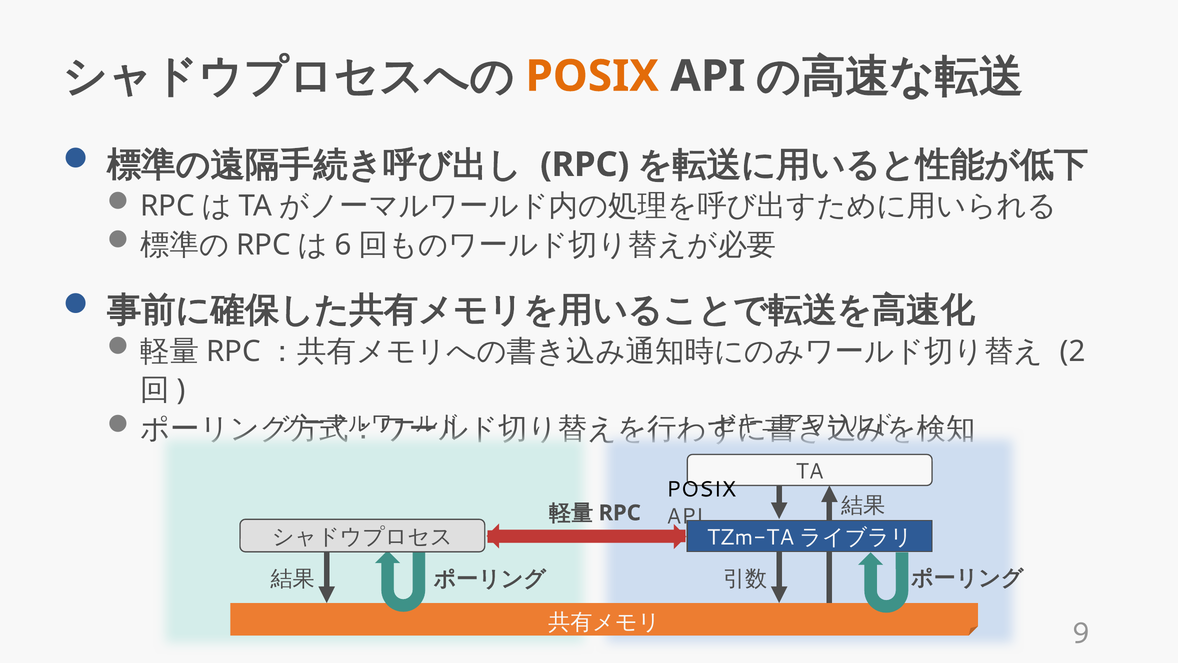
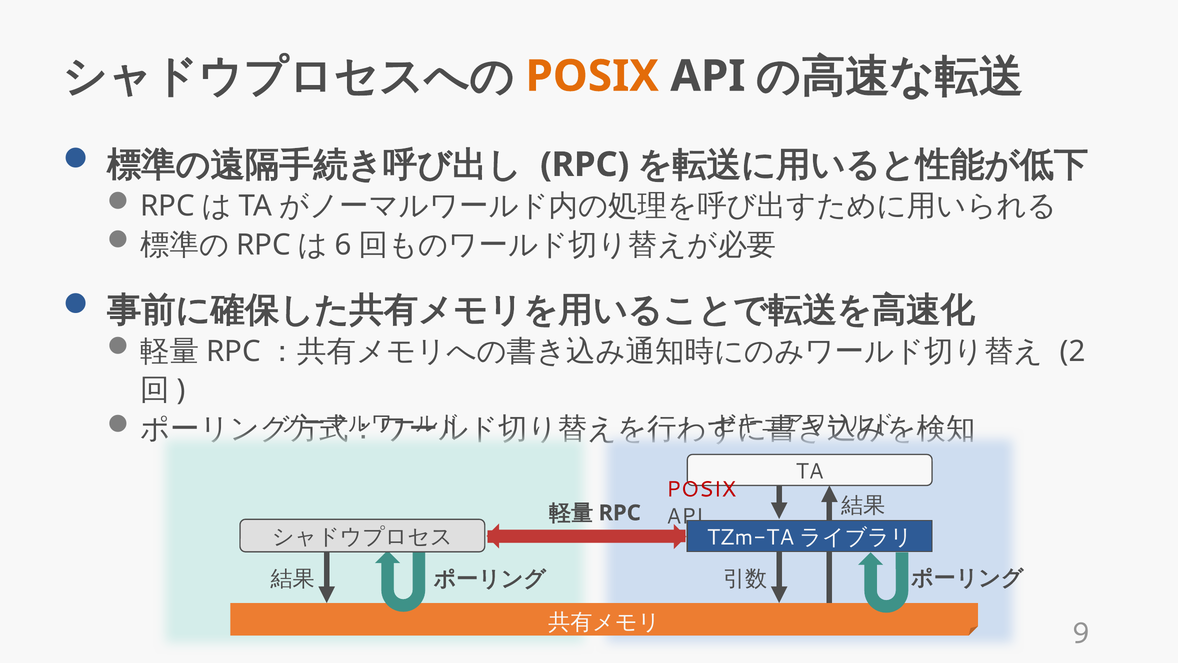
POSIX colour: black -> red (701, 489)
